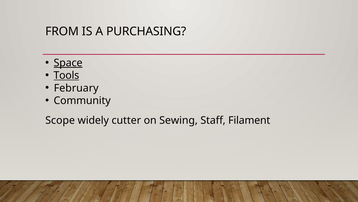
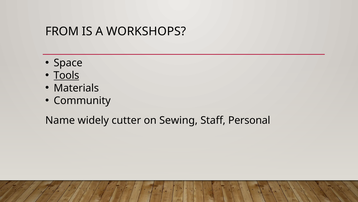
PURCHASING: PURCHASING -> WORKSHOPS (146, 31)
Space underline: present -> none (68, 63)
February: February -> Materials (76, 88)
Scope: Scope -> Name (60, 120)
Filament: Filament -> Personal (249, 120)
